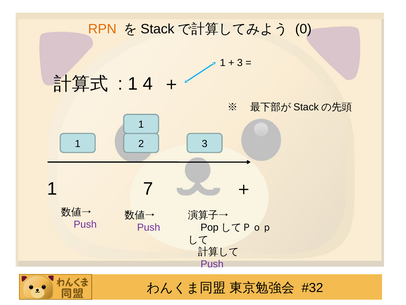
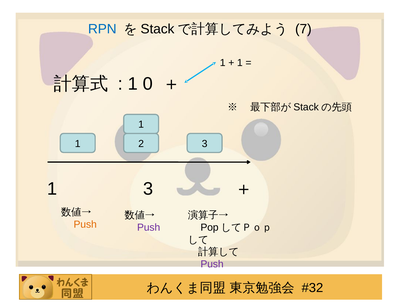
RPN colour: orange -> blue (102, 29)
0: 0 -> 7 (303, 29)
3: 3 -> 1 (240, 63)
4: 4 -> 0 (148, 84)
7: 7 -> 3 (148, 189)
Push colour: purple -> orange (85, 224)
